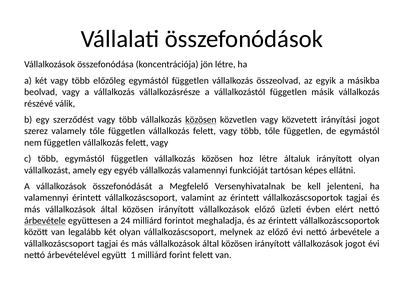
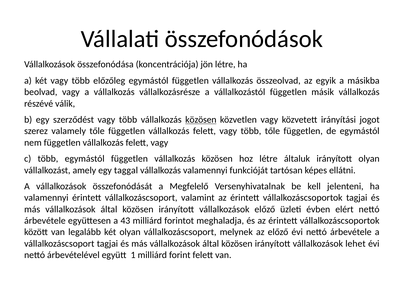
egyéb: egyéb -> taggal (126, 170)
árbevétele underline: present -> none (45, 221)
24: 24 -> 43 (125, 221)
vállalkozások jogot: jogot -> lehet (355, 244)
